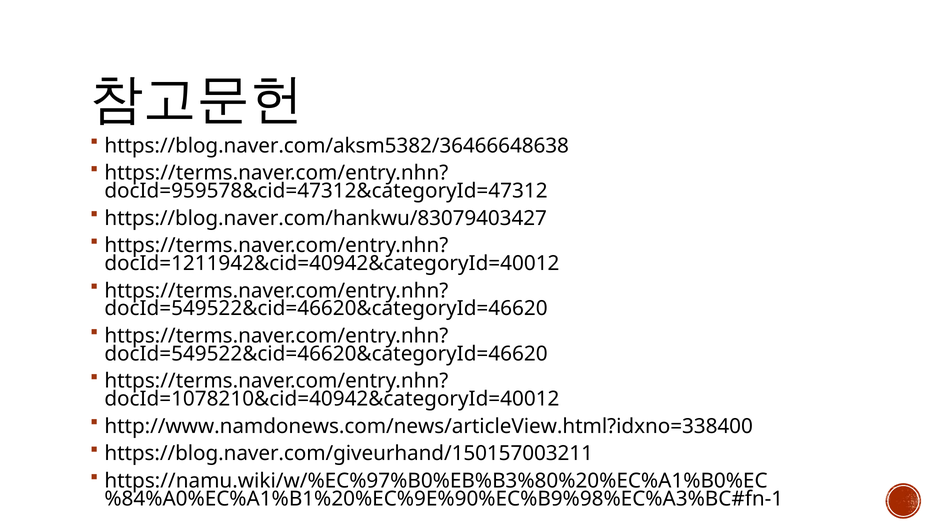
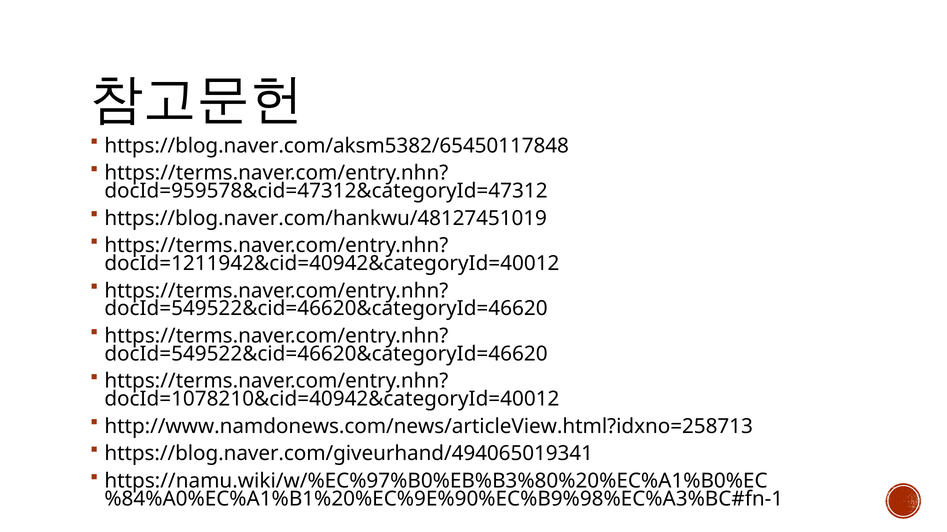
https://blog.naver.com/aksm5382/36466648638: https://blog.naver.com/aksm5382/36466648638 -> https://blog.naver.com/aksm5382/65450117848 (337, 146)
https://blog.naver.com/hankwu/83079403427: https://blog.naver.com/hankwu/83079403427 -> https://blog.naver.com/hankwu/48127451019 (326, 219)
http://www.namdonews.com/news/articleView.html?idxno=338400: http://www.namdonews.com/news/articleView.html?idxno=338400 -> http://www.namdonews.com/news/articleView.html?idxno=258713 (429, 427)
https://blog.naver.com/giveurhand/150157003211: https://blog.naver.com/giveurhand/150157003211 -> https://blog.naver.com/giveurhand/494065019341 (349, 454)
